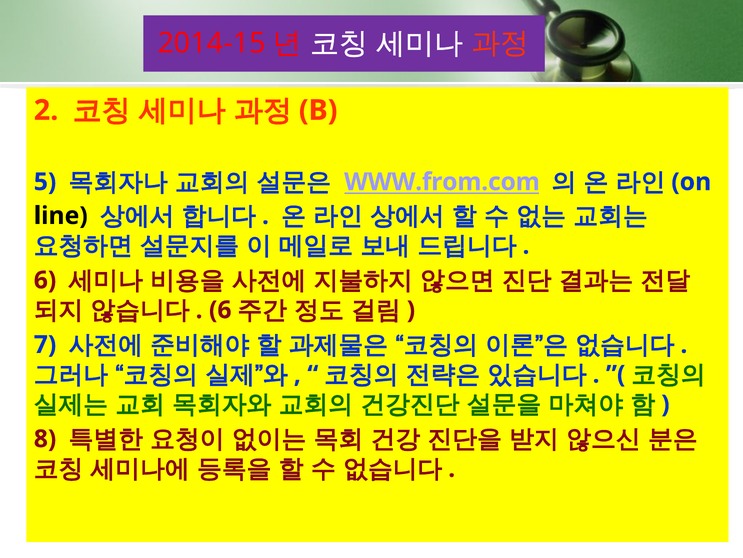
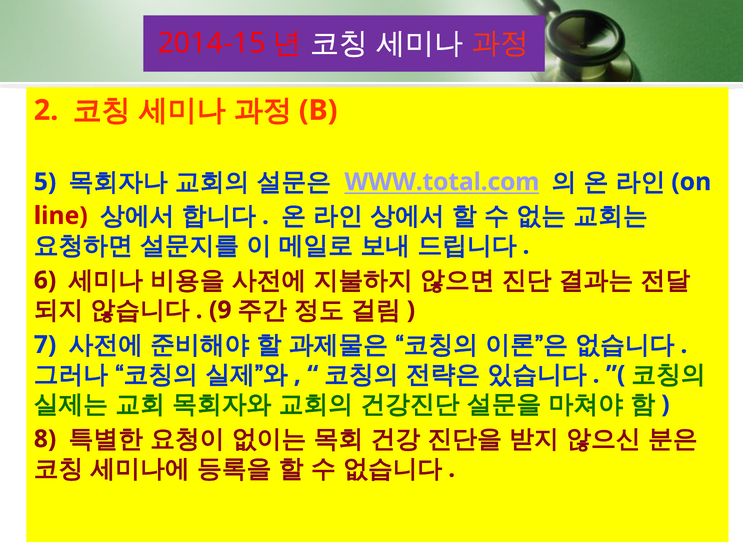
WWW.from.com: WWW.from.com -> WWW.total.com (442, 182)
line colour: black -> red (61, 216)
6: 6 -> 9 (220, 310)
